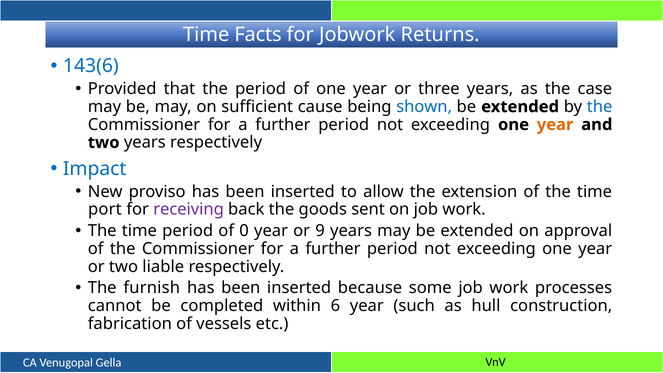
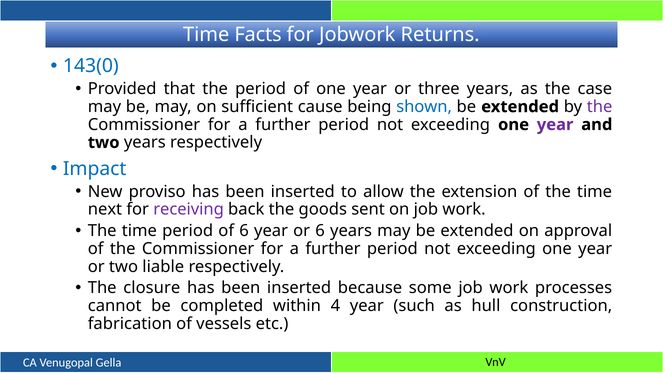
143(6: 143(6 -> 143(0 (91, 66)
the colour: blue -> purple (600, 107)
year colour: orange -> purple (555, 125)
port: port -> next (105, 209)
of 0: 0 -> 6 (244, 231)
or 9: 9 -> 6 (320, 231)
furnish: furnish -> closure (152, 288)
6: 6 -> 4 (335, 306)
